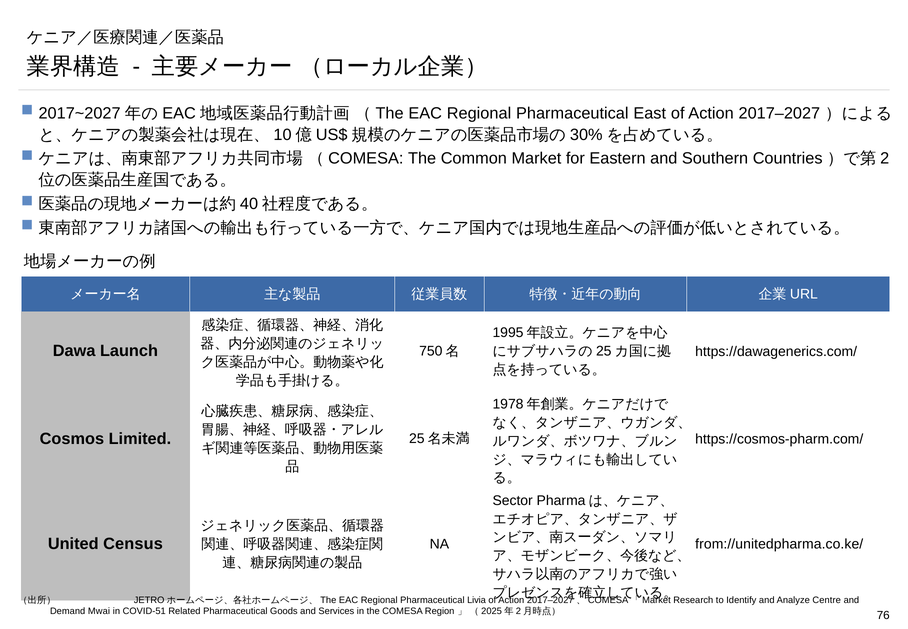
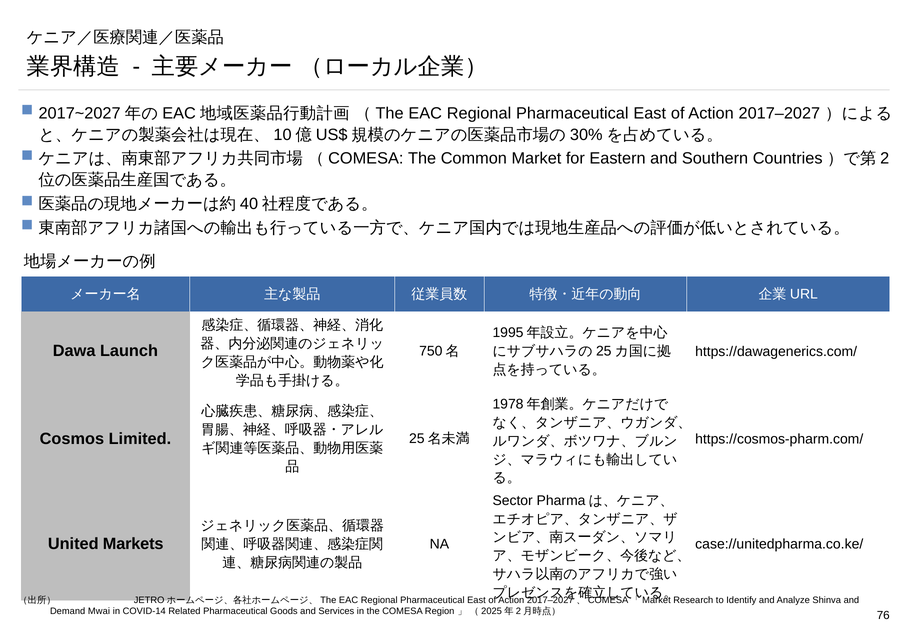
Census: Census -> Markets (133, 544)
from://unitedpharma.co.ke/: from://unitedpharma.co.ke/ -> case://unitedpharma.co.ke/ (779, 544)
Livia: Livia -> East (476, 600)
Centre: Centre -> Shinva (827, 600)
COVID-51: COVID-51 -> COVID-14 (144, 611)
